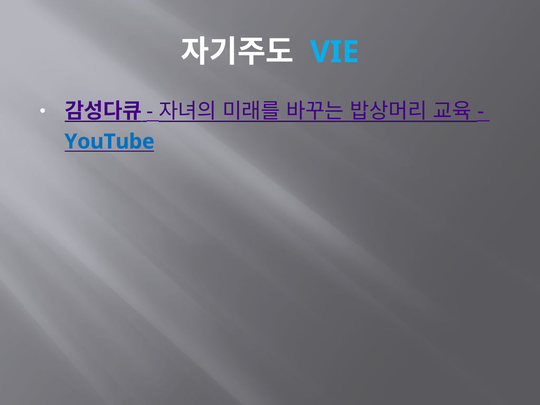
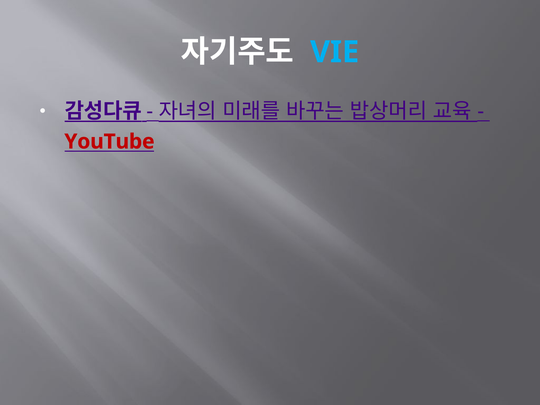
YouTube colour: blue -> red (109, 142)
